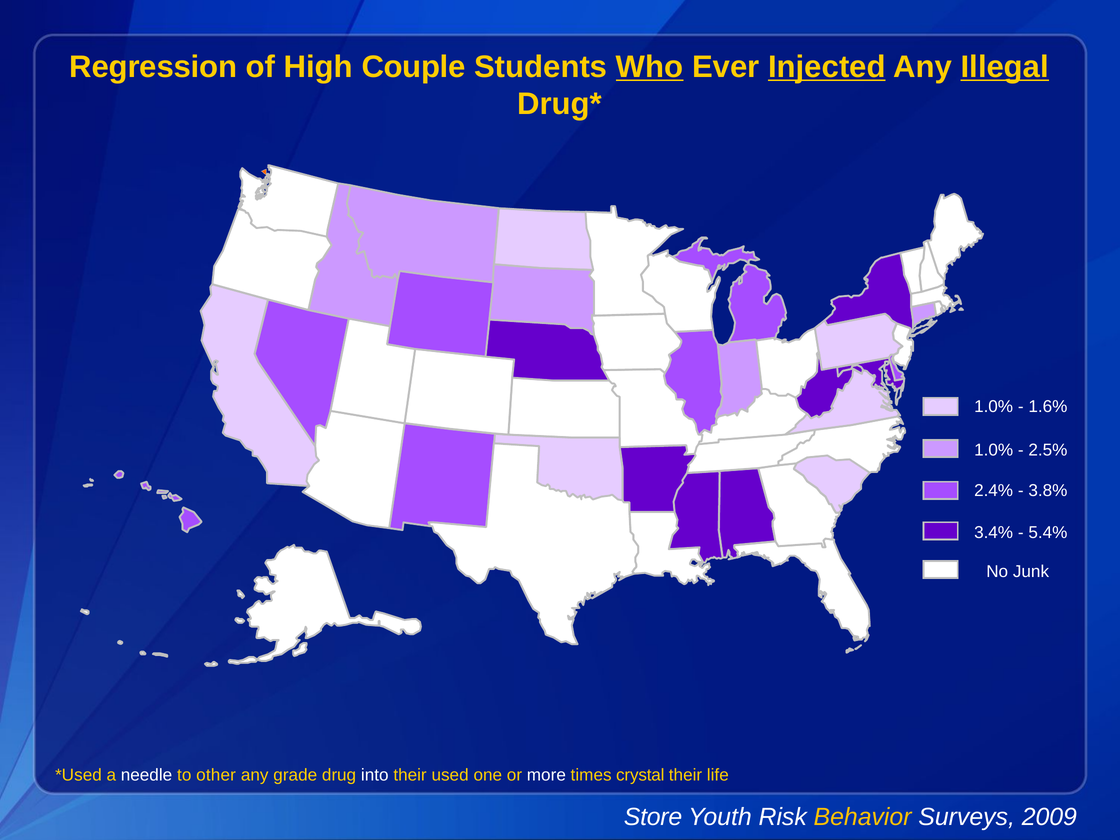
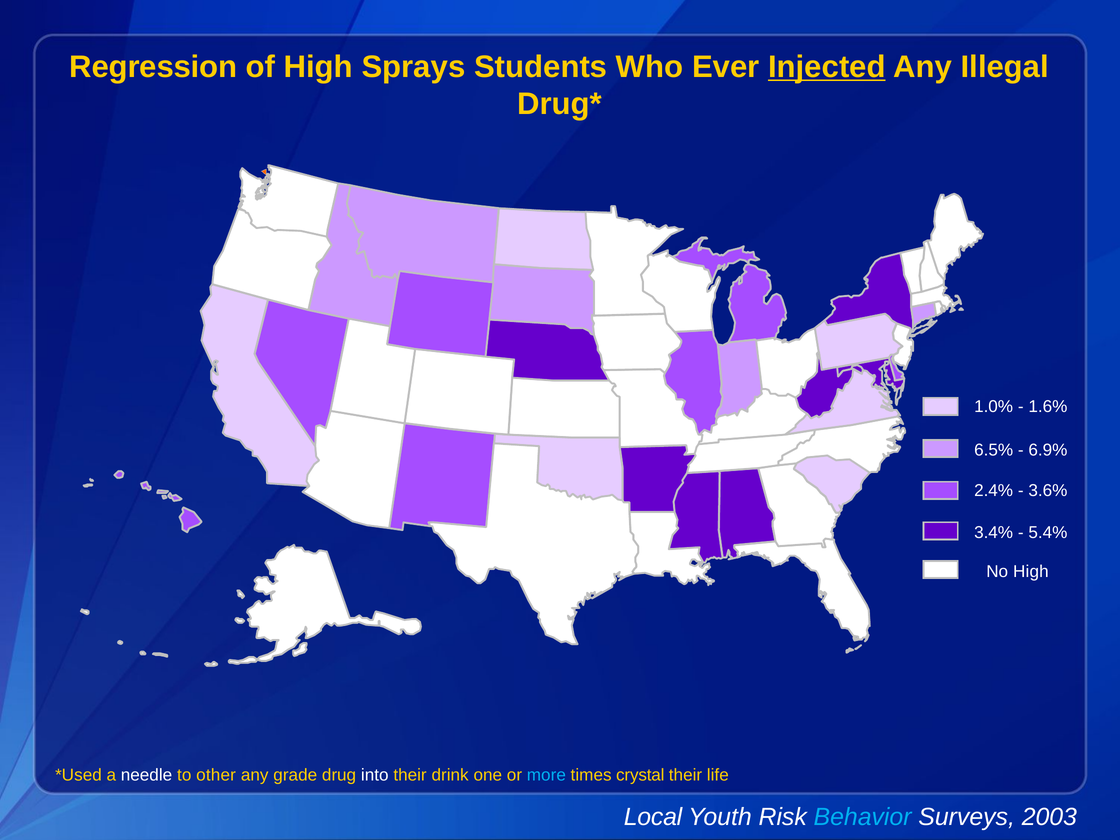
Couple: Couple -> Sprays (413, 67)
Who underline: present -> none (650, 67)
Illegal underline: present -> none (1005, 67)
1.0%: 1.0% -> 6.5% (994, 450)
2.5%: 2.5% -> 6.9% (1048, 450)
3.8%: 3.8% -> 3.6% (1048, 491)
No Junk: Junk -> High (1031, 572)
used: used -> drink (450, 775)
more colour: white -> light blue (546, 775)
Store: Store -> Local (653, 817)
Behavior colour: yellow -> light blue (863, 817)
2009: 2009 -> 2003 (1049, 817)
